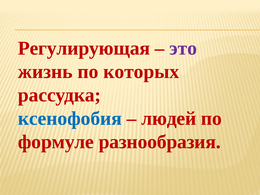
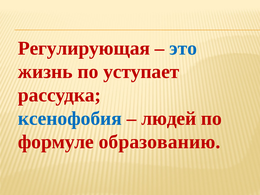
это colour: purple -> blue (183, 48)
которых: которых -> уступает (141, 72)
разнообразия: разнообразия -> образованию (160, 142)
